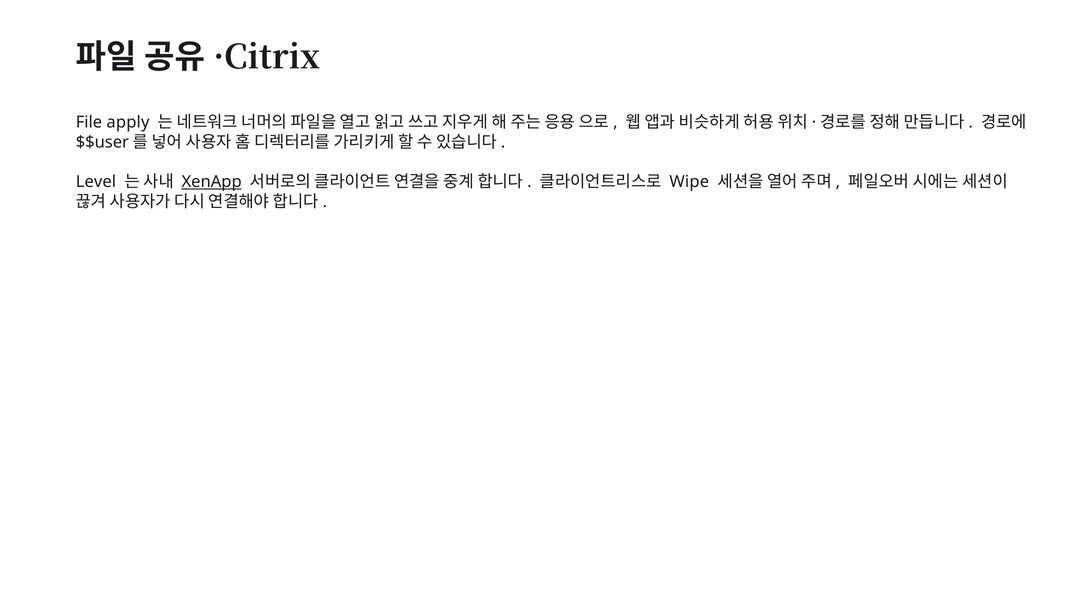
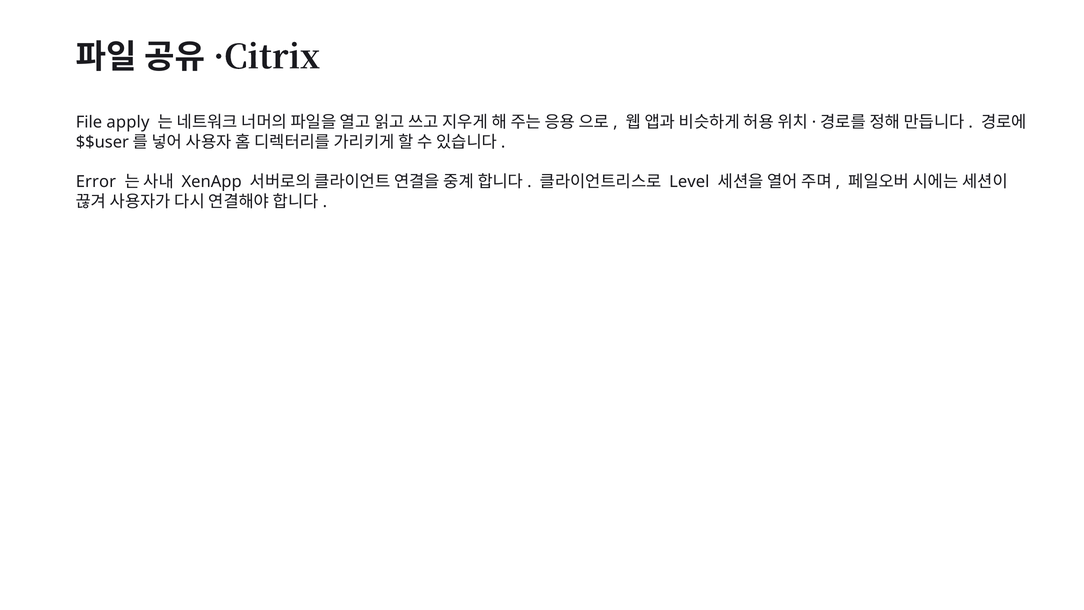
Level: Level -> Error (96, 182)
XenApp underline: present -> none (212, 182)
Wipe: Wipe -> Level (689, 182)
